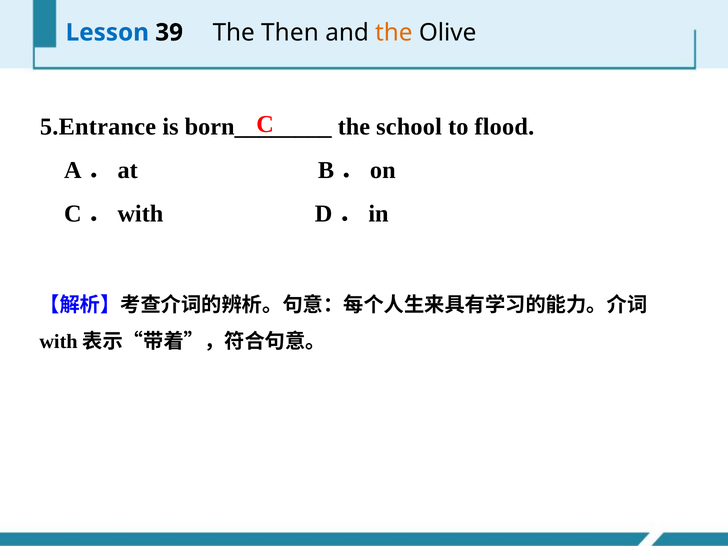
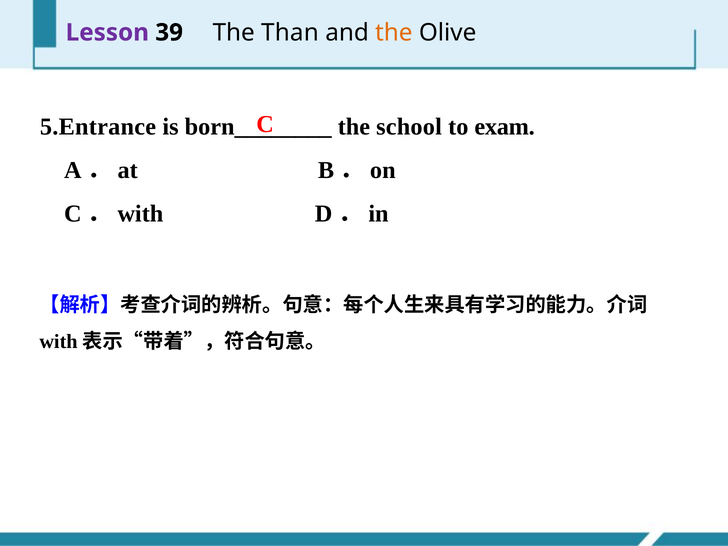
Lesson colour: blue -> purple (107, 33)
Then: Then -> Than (290, 33)
flood: flood -> exam (505, 127)
